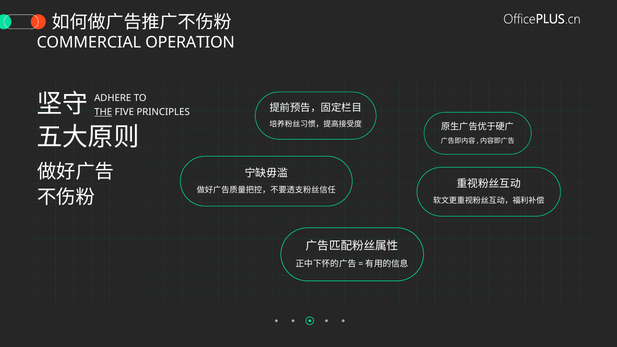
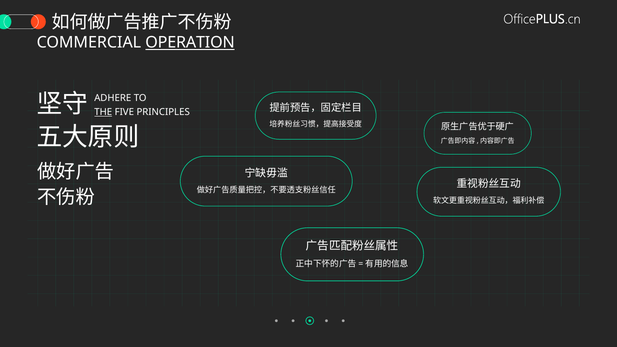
OPERATION underline: none -> present (190, 43)
